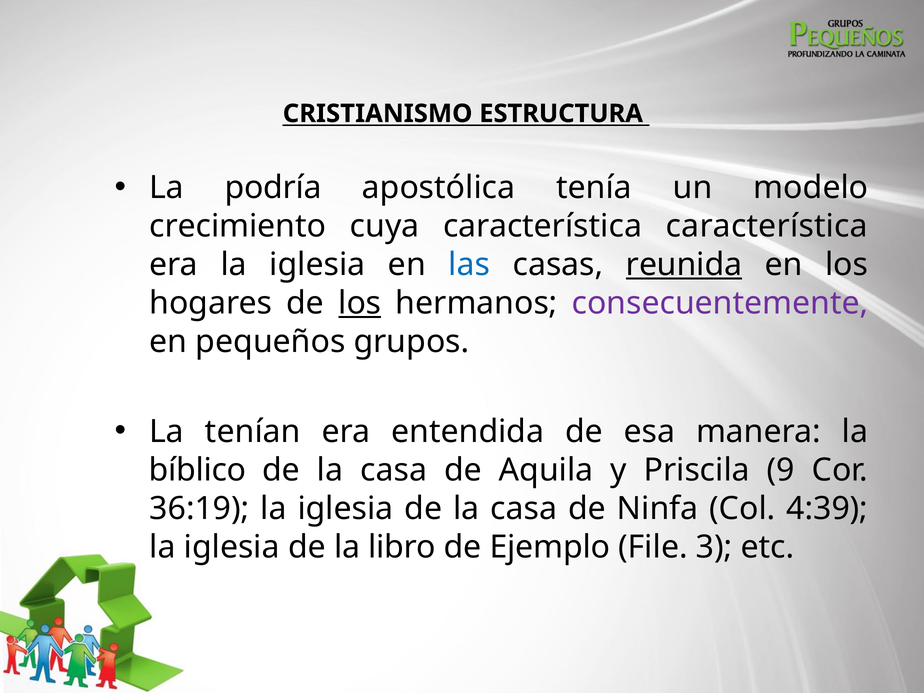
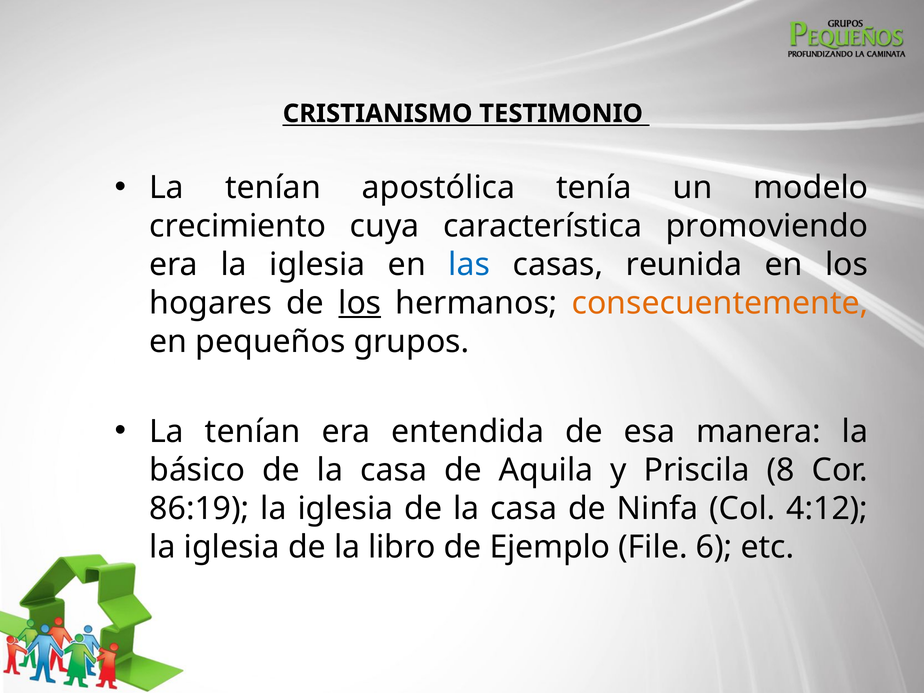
ESTRUCTURA: ESTRUCTURA -> TESTIMONIO (561, 114)
podría: podría -> tenían (273, 188)
característica característica: característica -> promoviendo (767, 226)
reunida underline: present -> none (684, 265)
consecuentemente colour: purple -> orange (720, 303)
bíblico: bíblico -> básico (197, 470)
9: 9 -> 8 (781, 470)
36:19: 36:19 -> 86:19 (199, 509)
4:39: 4:39 -> 4:12 (827, 509)
3: 3 -> 6 (714, 547)
